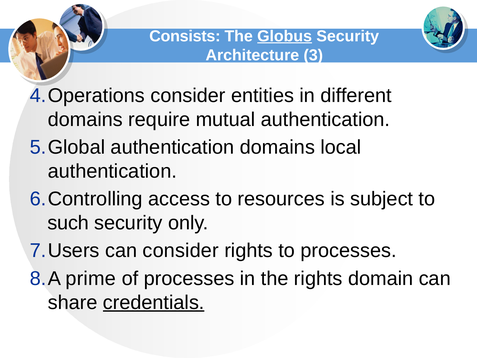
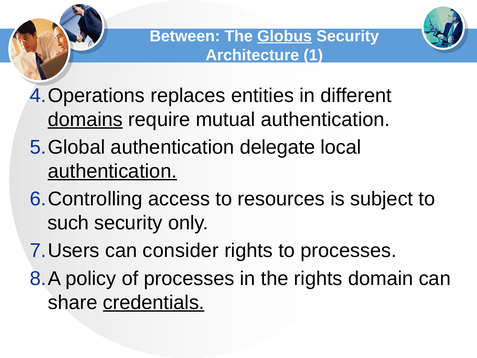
Consists: Consists -> Between (185, 36)
3: 3 -> 1 (313, 55)
consider: consider -> replaces (188, 96)
domains underline: none -> present (85, 119)
authentication domains: domains -> delegate (277, 147)
authentication underline: none -> present (112, 171)
prime: prime -> policy (91, 278)
